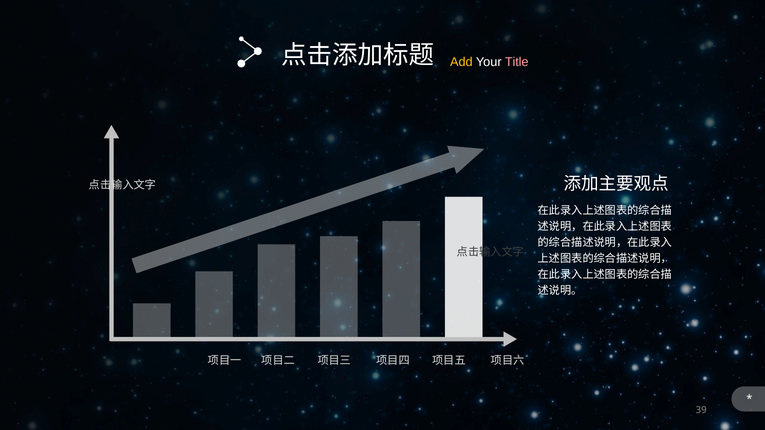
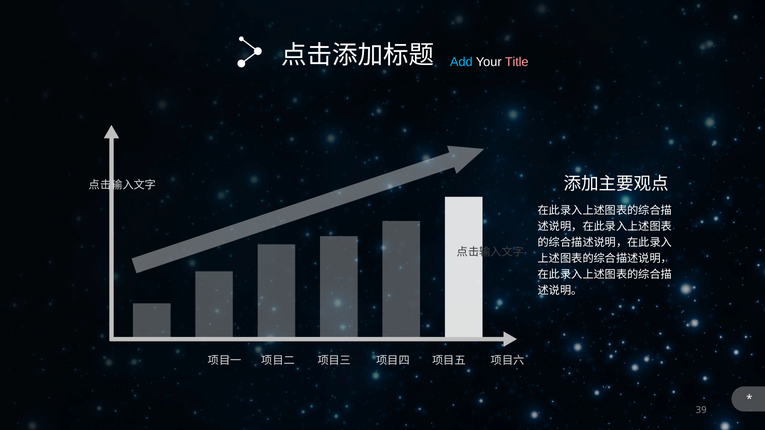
Add colour: yellow -> light blue (461, 62)
